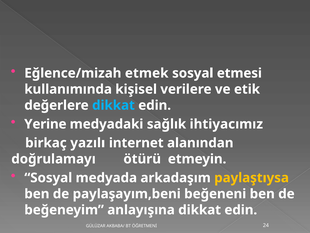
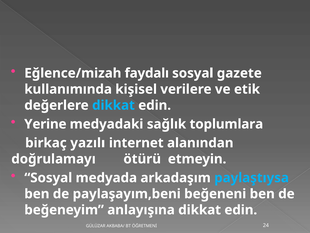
etmek: etmek -> faydalı (147, 73)
etmesi: etmesi -> gazete (239, 73)
ihtiyacımız: ihtiyacımız -> toplumlara (226, 124)
paylaştıysa colour: yellow -> light blue (252, 177)
